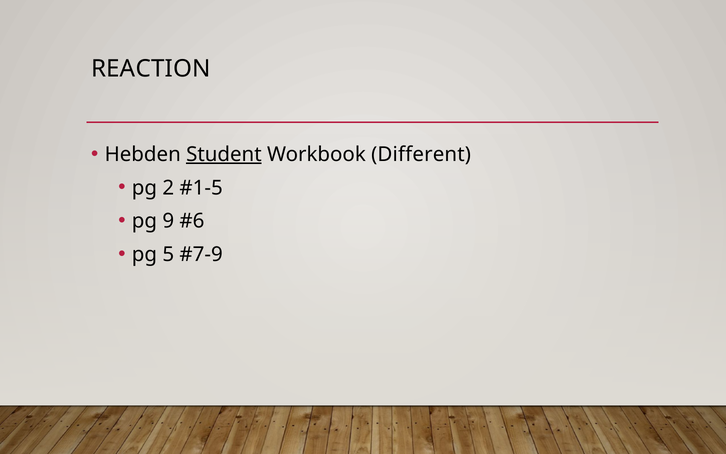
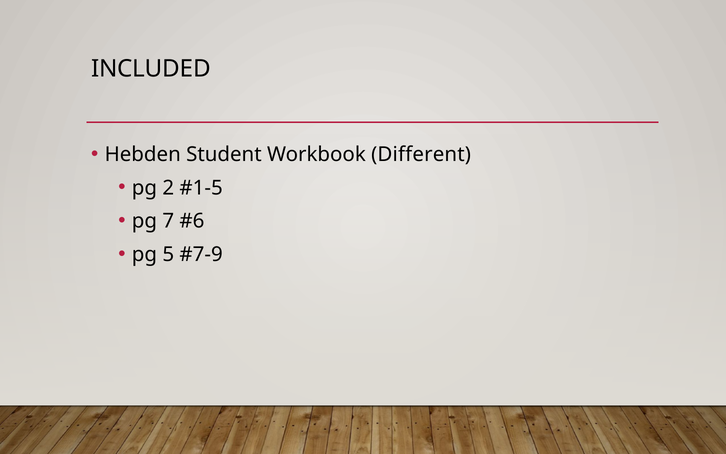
REACTION: REACTION -> INCLUDED (151, 68)
Student underline: present -> none (224, 154)
9: 9 -> 7 (168, 221)
